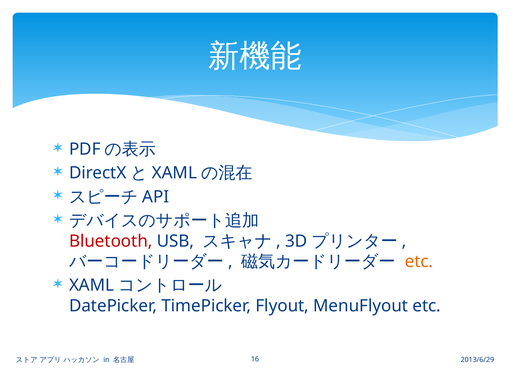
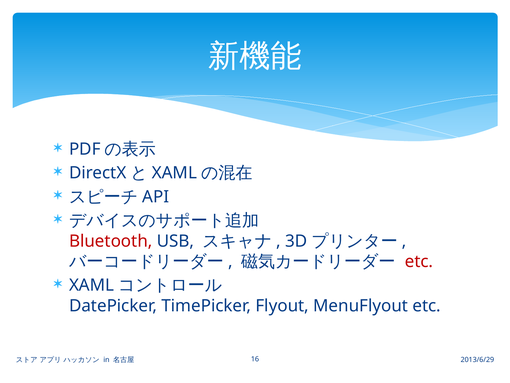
etc colour: orange -> red (419, 261)
